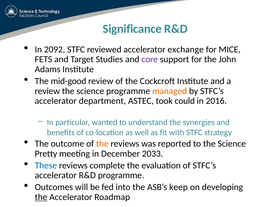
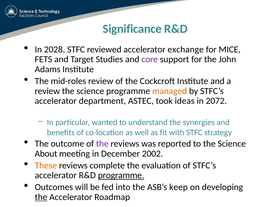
2092: 2092 -> 2028 (55, 50)
mid-good: mid-good -> mid-roles (68, 81)
could: could -> ideas (185, 101)
2016: 2016 -> 2072 (216, 101)
the colour: orange -> purple (102, 144)
Pretty: Pretty -> About (46, 154)
2033: 2033 -> 2002 (152, 154)
These colour: blue -> orange (46, 166)
programme underline: none -> present (121, 176)
